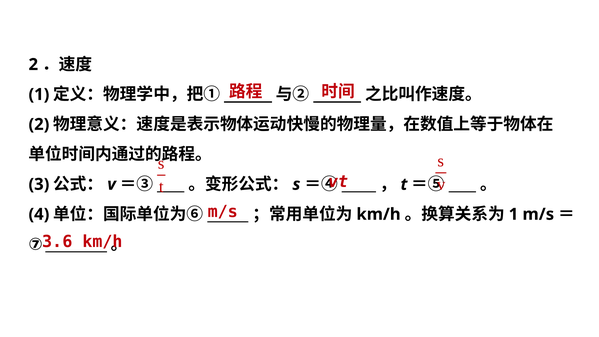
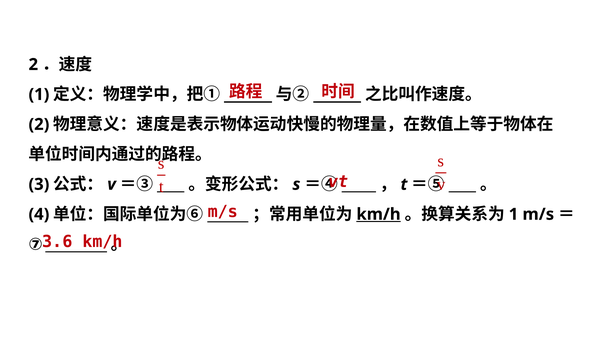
km/h underline: none -> present (379, 214)
